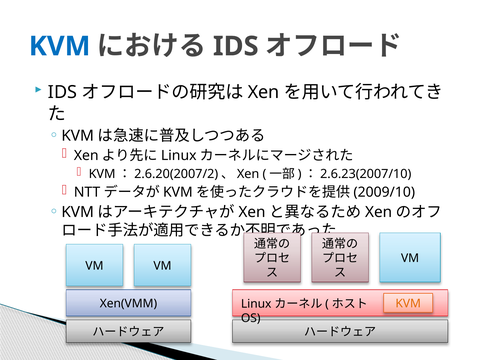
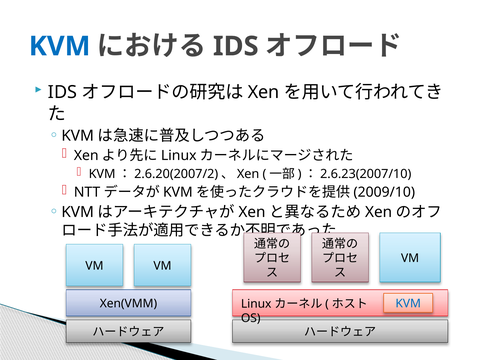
KVM colour: orange -> blue (408, 304)
